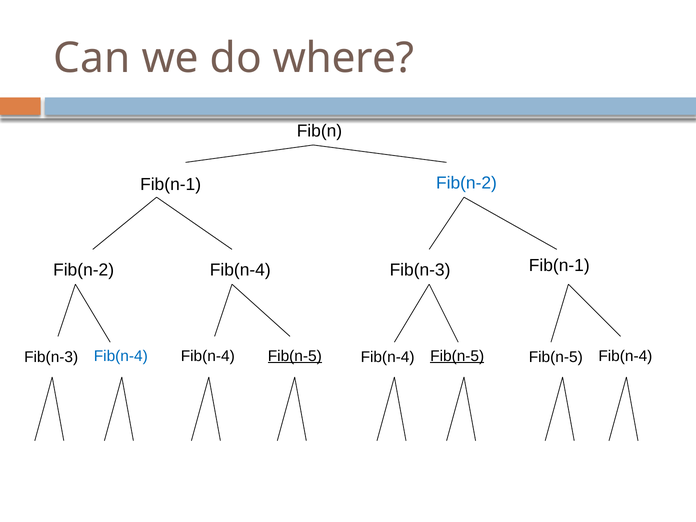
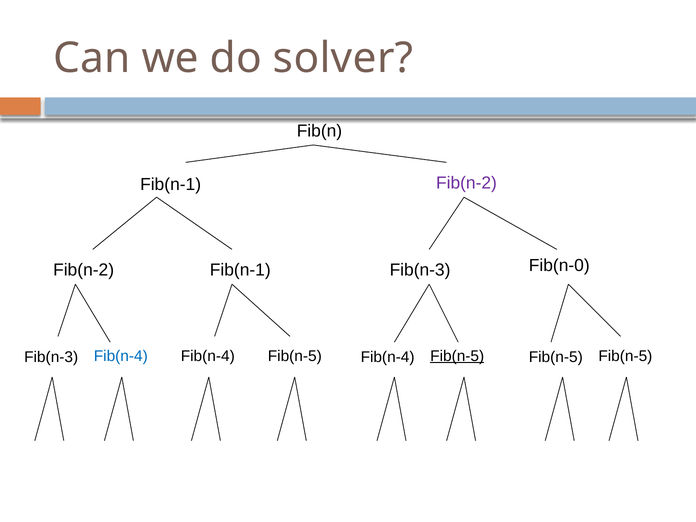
where: where -> solver (343, 58)
Fib(n-2 colour: blue -> purple (466, 183)
Fib(n-2 Fib(n-4: Fib(n-4 -> Fib(n-1 (240, 270)
Fib(n-3 Fib(n-1: Fib(n-1 -> Fib(n-0 (559, 266)
Fib(n-5 underline: present -> none (295, 356)
Fib(n-4: Fib(n-4 -> Fib(n-5 (625, 356)
